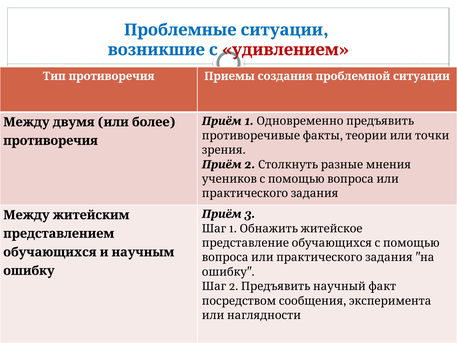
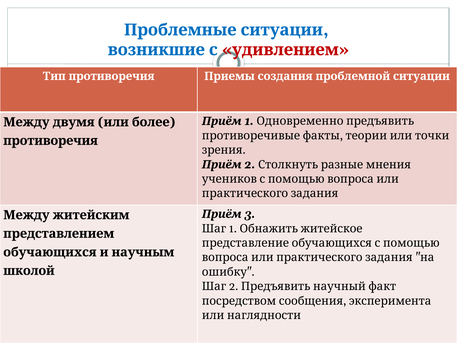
ошибку: ошибку -> школой (29, 271)
